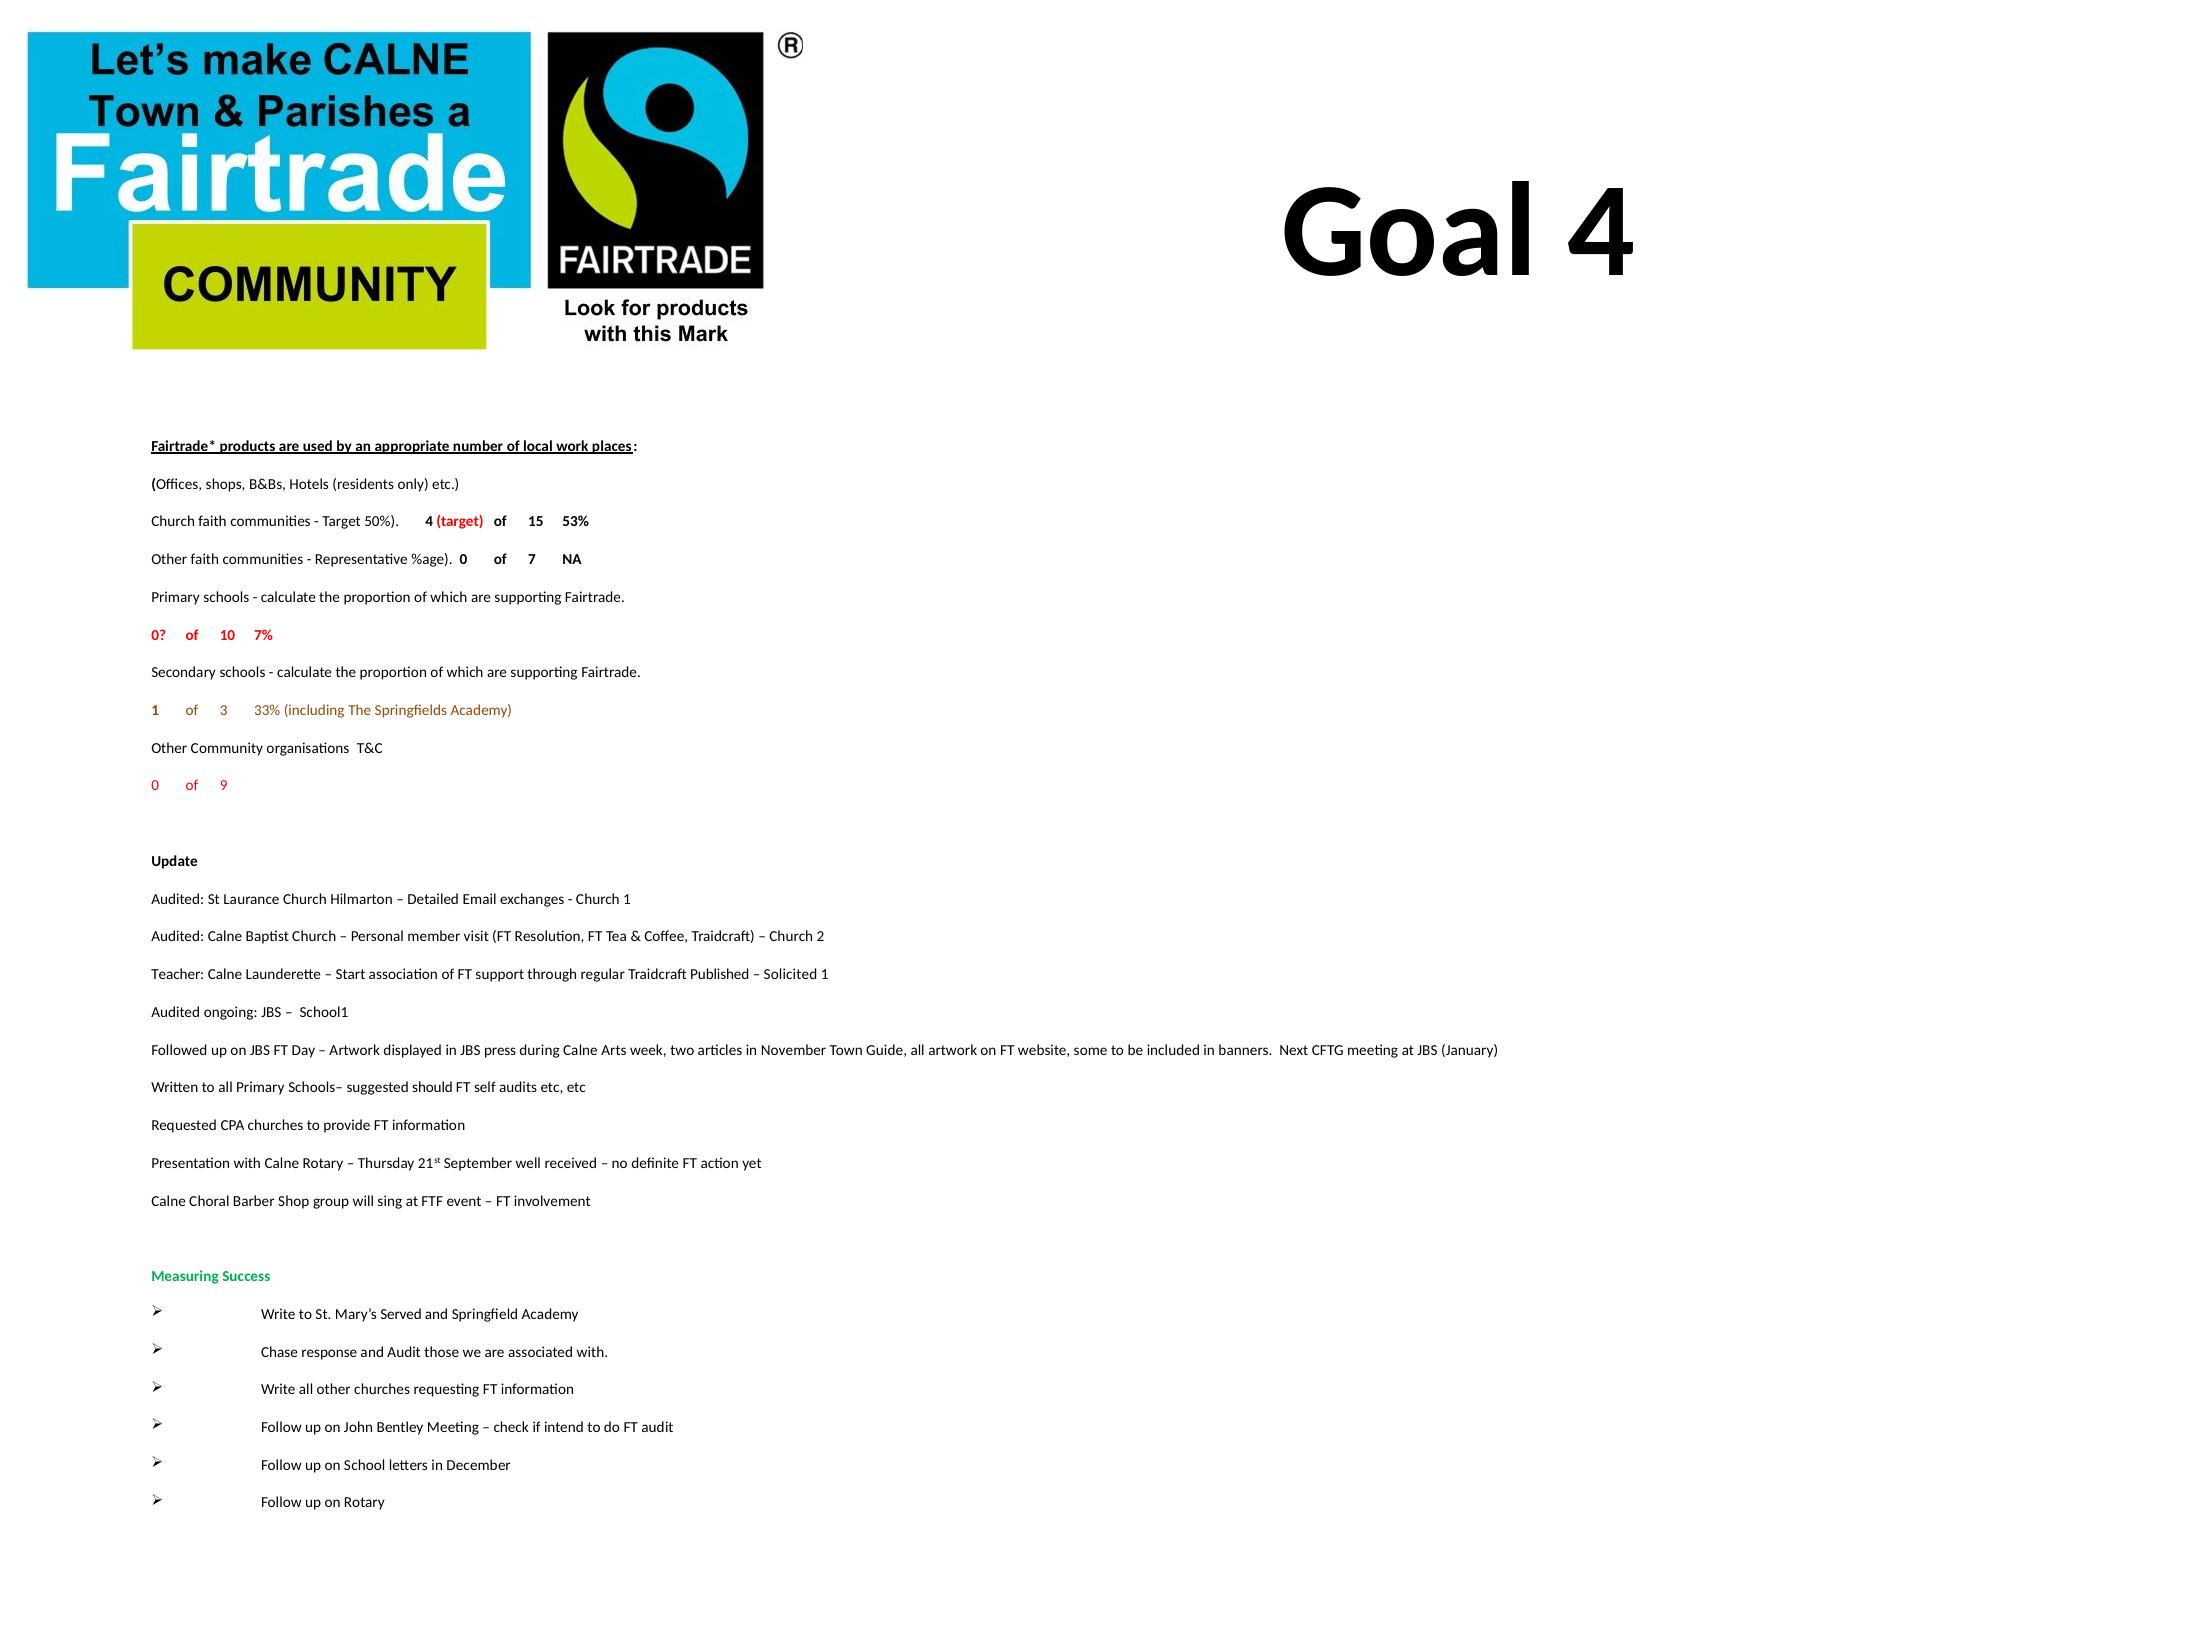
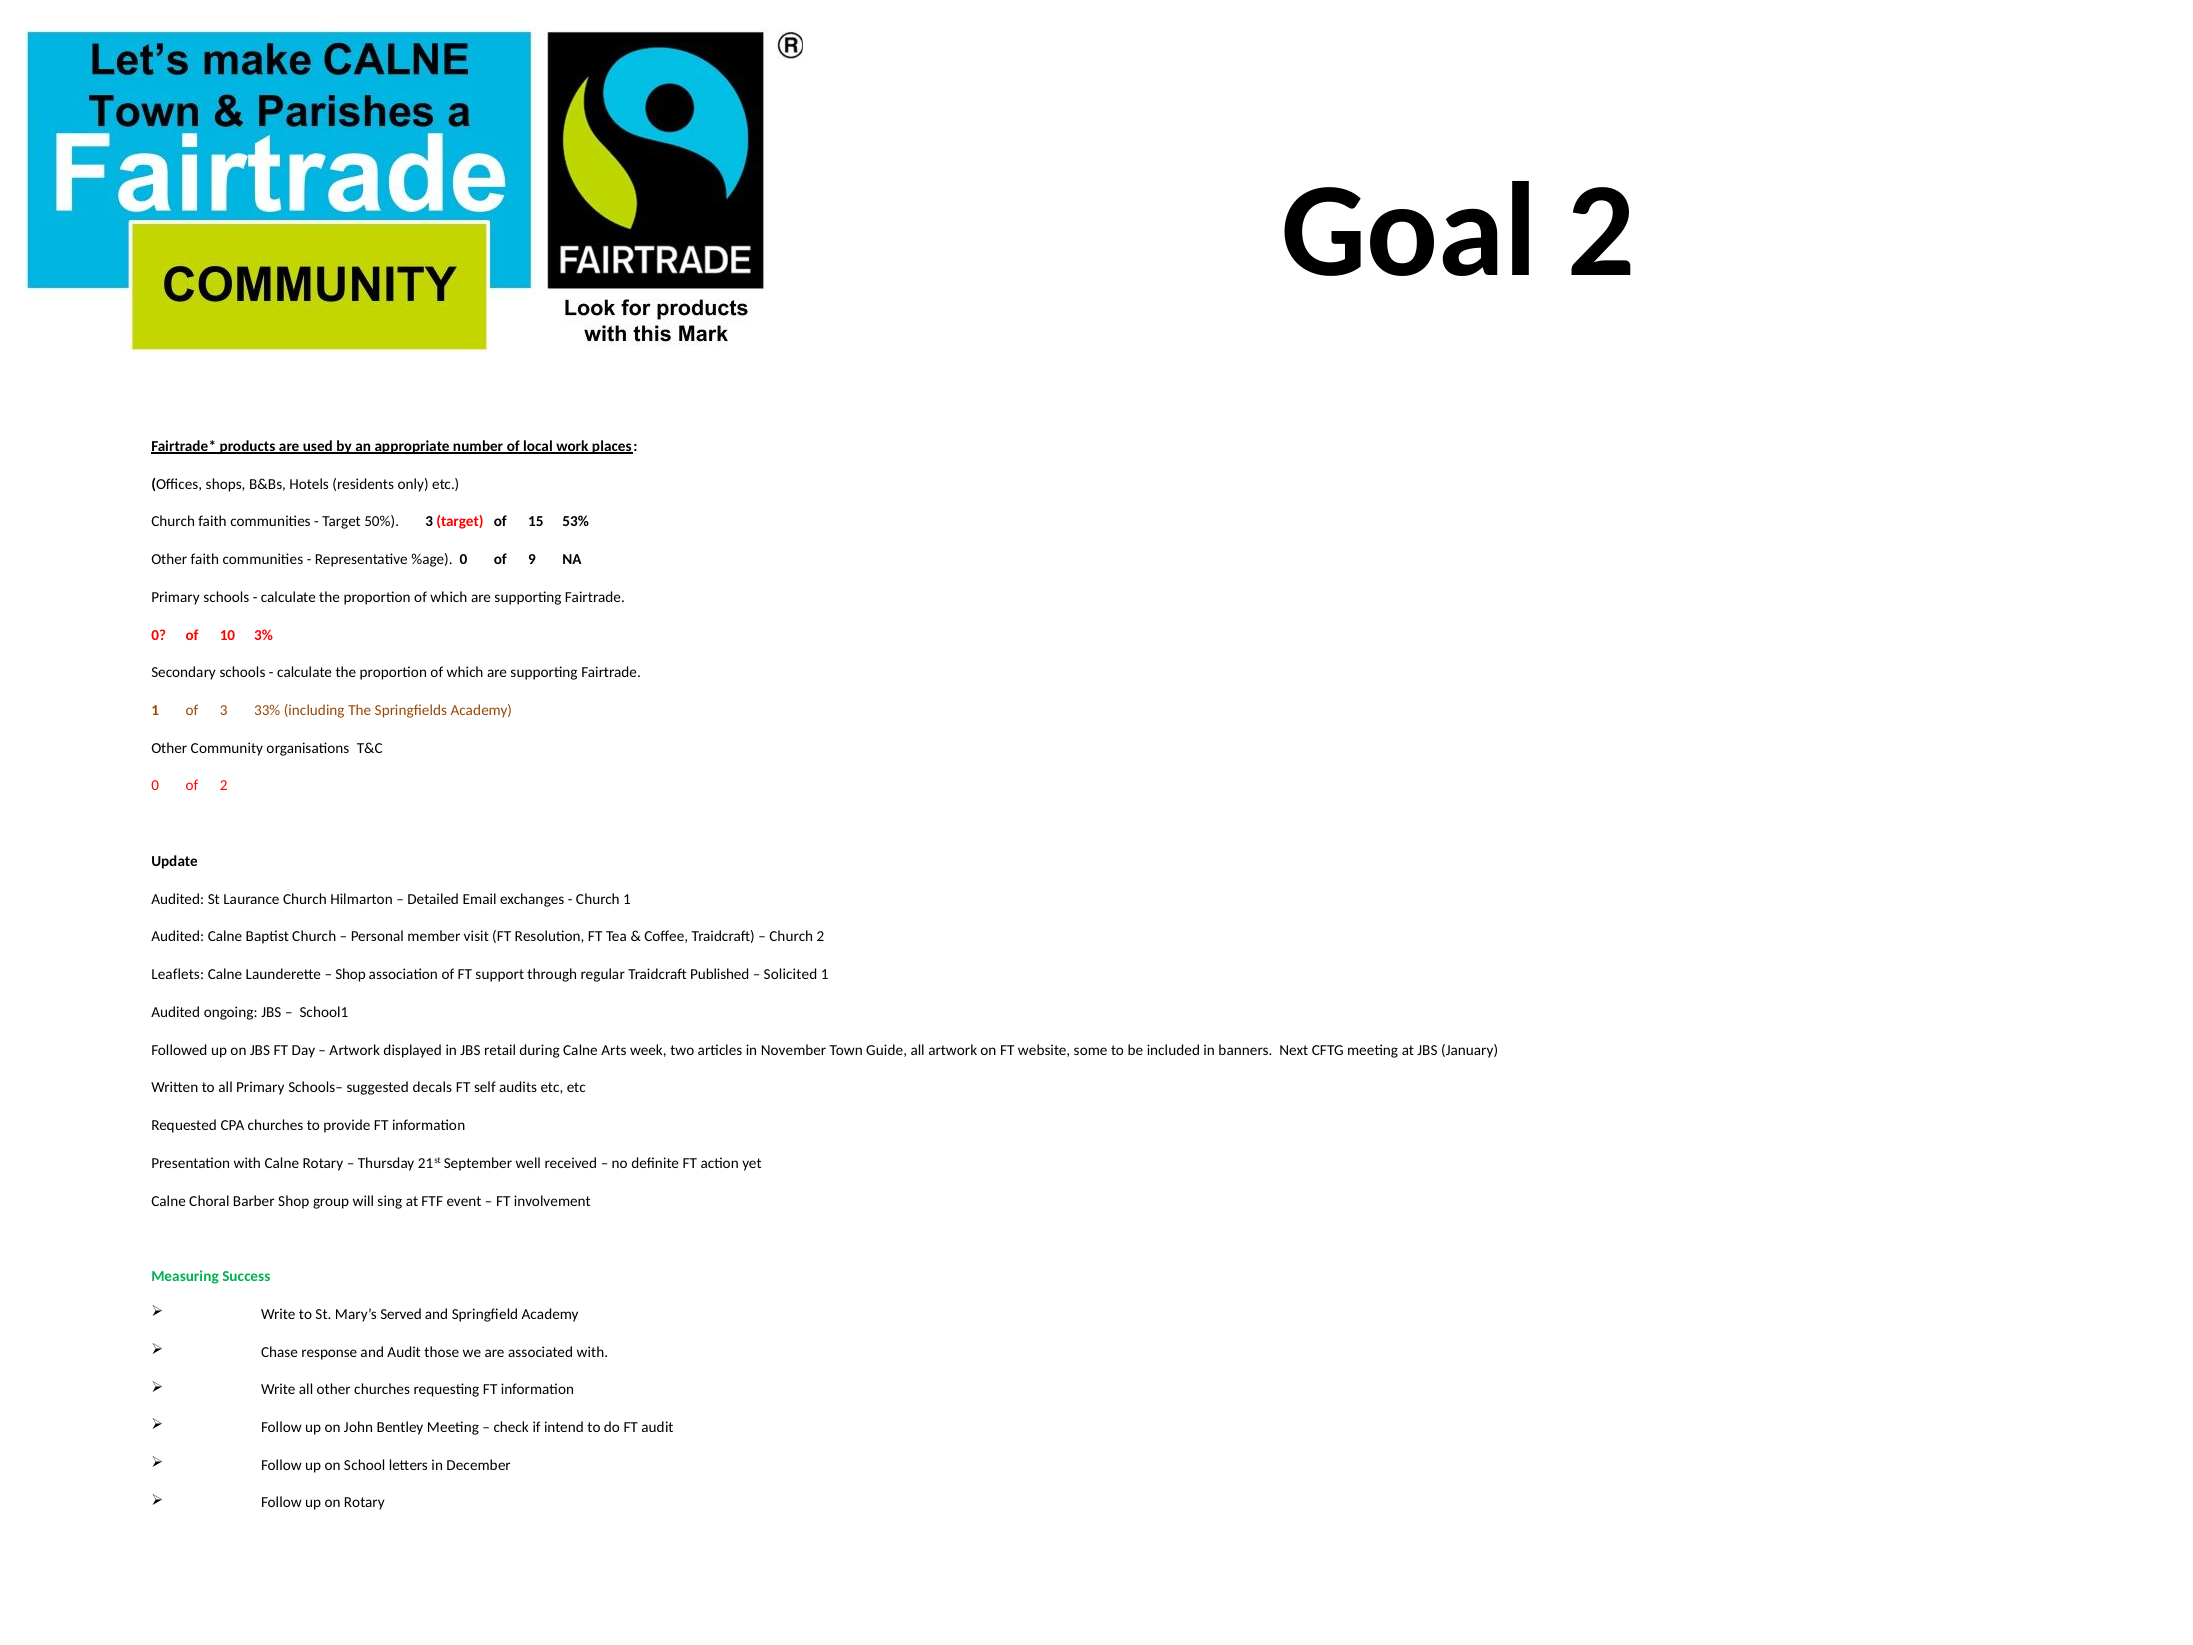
Goal 4: 4 -> 2 (1602, 231)
50% 4: 4 -> 3 (429, 522)
7: 7 -> 9 (532, 559)
7%: 7% -> 3% (263, 635)
of 9: 9 -> 2 (224, 786)
Teacher: Teacher -> Leaflets (178, 974)
Start: Start -> Shop (351, 974)
press: press -> retail (500, 1050)
should: should -> decals (432, 1088)
